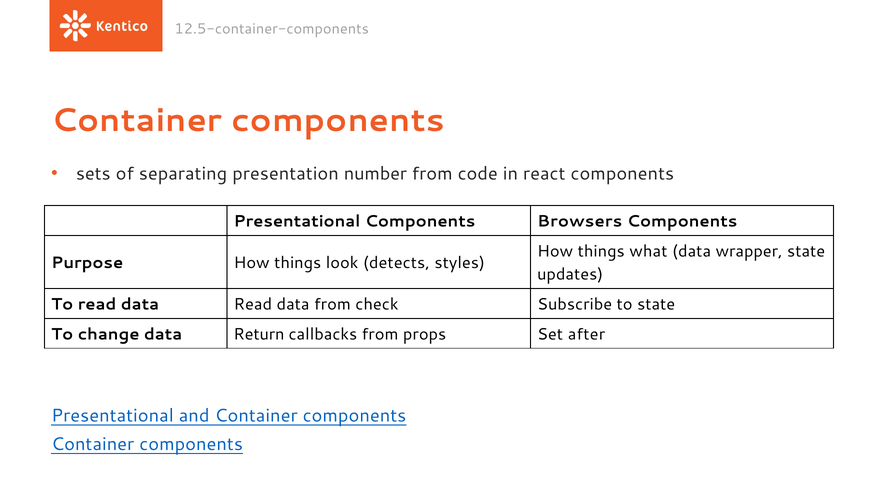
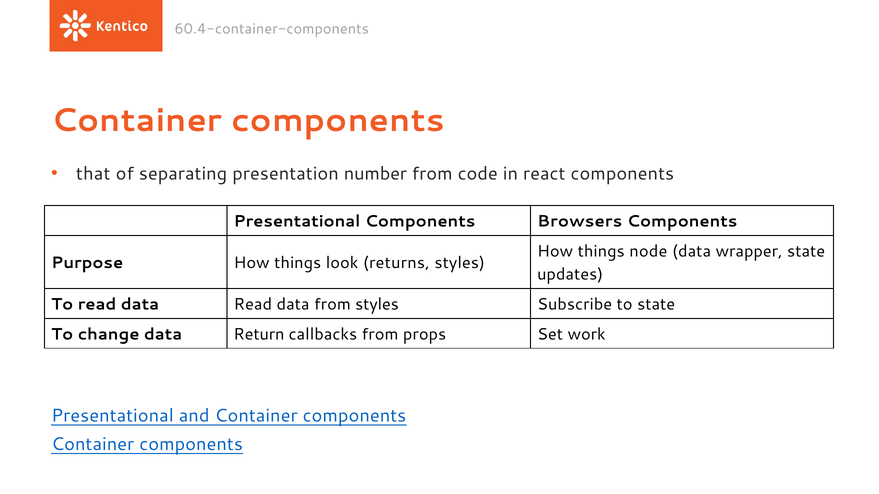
12.5-container-components: 12.5-container-components -> 60.4-container-components (272, 29)
sets: sets -> that (93, 174)
what: what -> node (648, 251)
detects: detects -> returns (396, 263)
from check: check -> styles (377, 305)
after: after -> work (587, 335)
